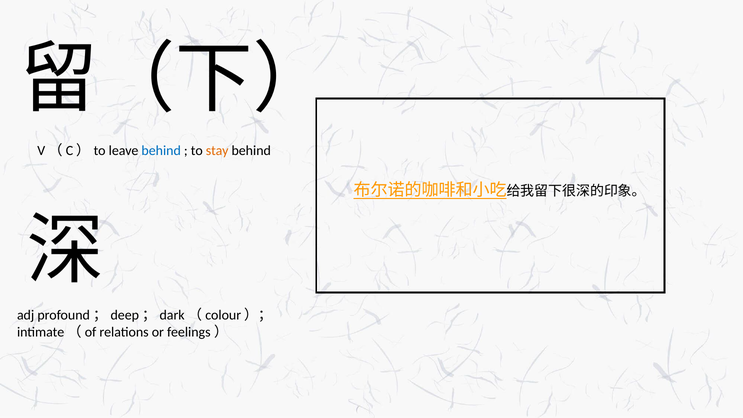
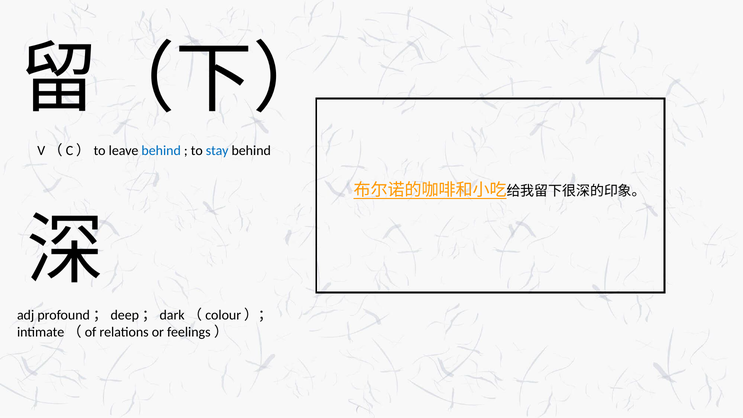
stay colour: orange -> blue (217, 150)
